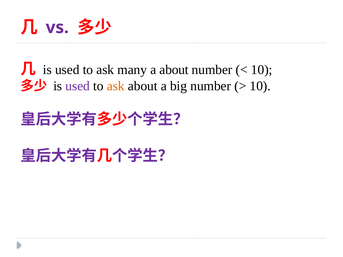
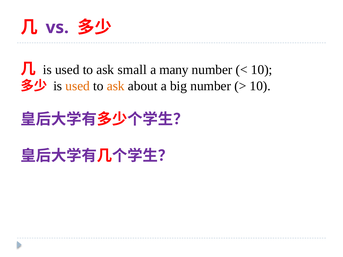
many: many -> small (132, 70)
a about: about -> many (174, 70)
used colour: purple -> orange (78, 86)
